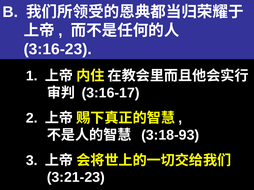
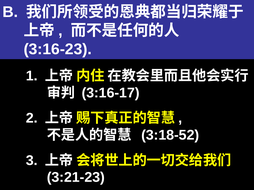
3:18-93: 3:18-93 -> 3:18-52 (170, 135)
